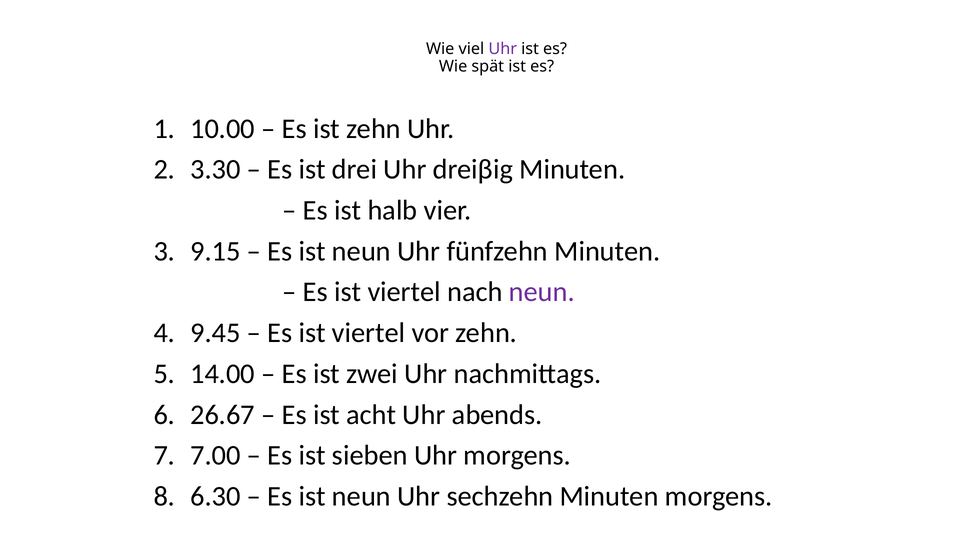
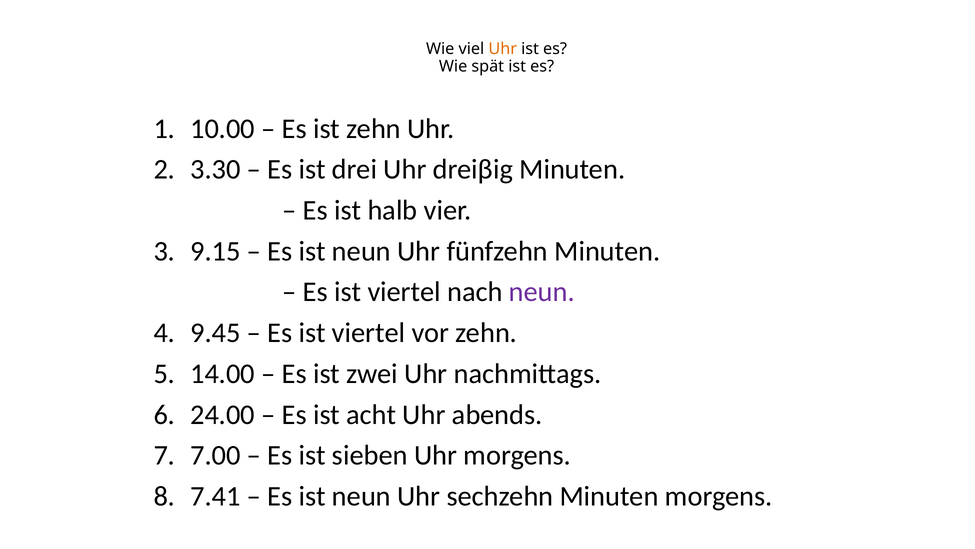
Uhr colour: purple -> orange (503, 49)
26.67: 26.67 -> 24.00 (222, 414)
6.30: 6.30 -> 7.41 (215, 496)
